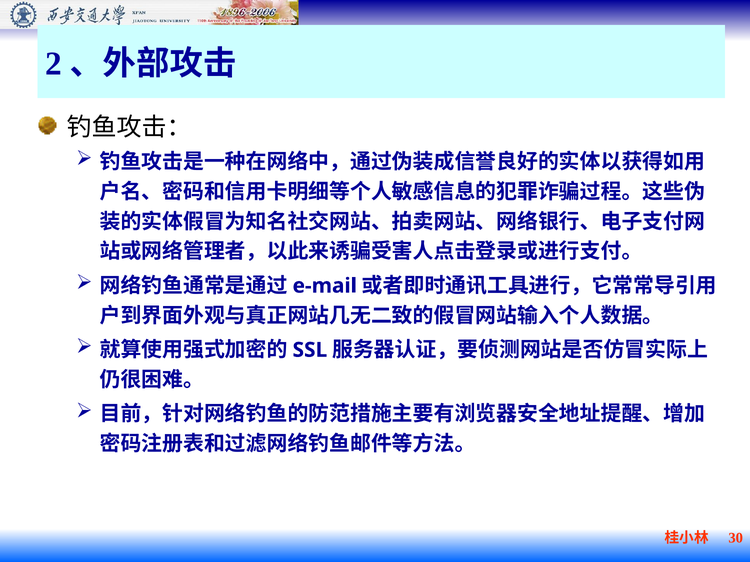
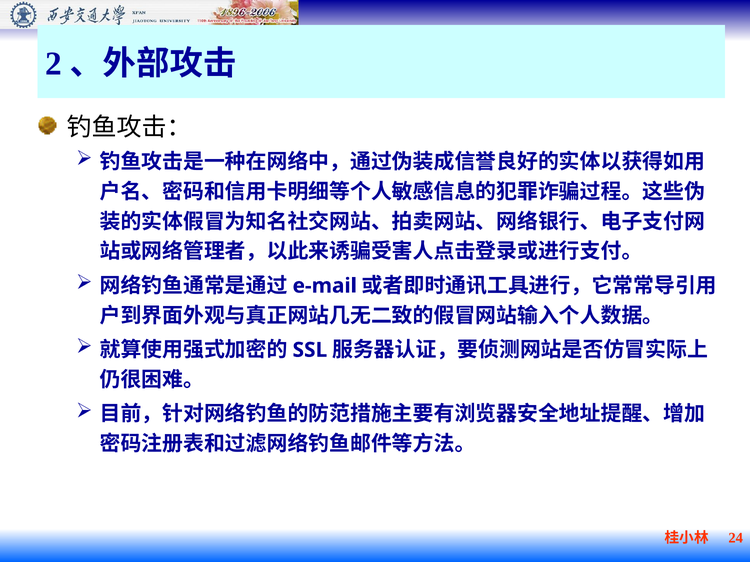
30: 30 -> 24 (736, 539)
